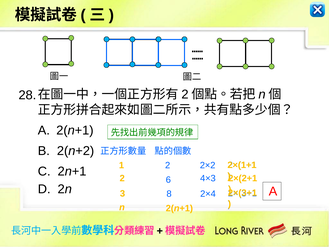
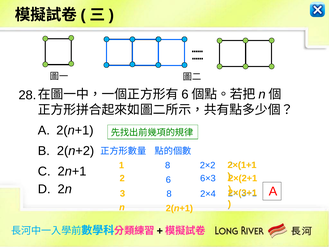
2: 2 -> 6 (185, 94)
2: 2 -> 8 (168, 165)
4×3: 4×3 -> 6×3 (208, 178)
